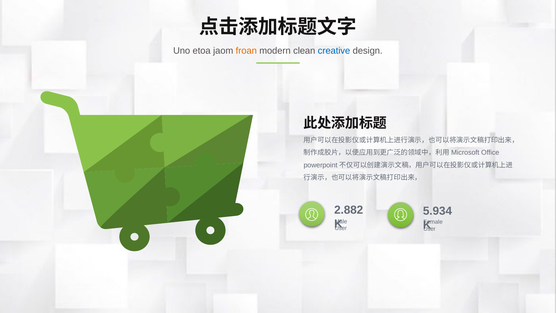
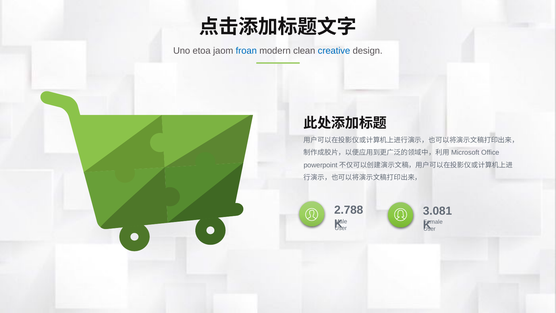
froan colour: orange -> blue (246, 51)
2.882: 2.882 -> 2.788 (349, 210)
5.934: 5.934 -> 3.081 (437, 211)
